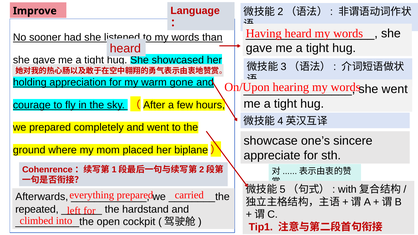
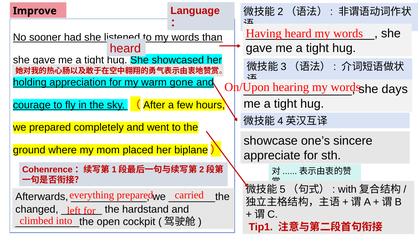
she went: went -> days (395, 89)
repeated: repeated -> changed (37, 209)
